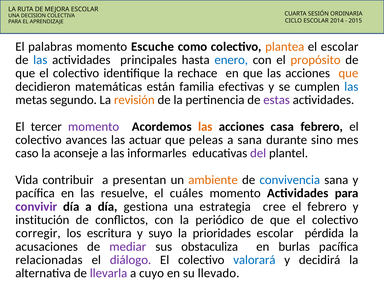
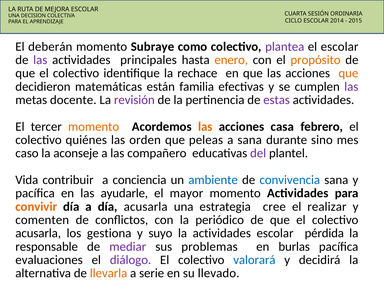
palabras: palabras -> deberán (50, 47)
Escuche: Escuche -> Subraye (153, 47)
plantea colour: orange -> purple (285, 47)
las colour: blue -> purple (40, 60)
enero colour: blue -> orange (231, 60)
las colour: blue -> purple (351, 87)
segundo: segundo -> docente (73, 100)
revisión colour: orange -> purple (134, 100)
momento colour: purple -> orange (94, 127)
avances: avances -> quiénes (86, 140)
actuar: actuar -> orden (145, 140)
informarles: informarles -> compañero (157, 153)
presentan: presentan -> conciencia (140, 180)
ambiente colour: orange -> blue (213, 180)
resuelve: resuelve -> ayudarle (124, 193)
cuáles: cuáles -> mayor (186, 193)
convivir colour: purple -> orange (36, 207)
día gestiona: gestiona -> acusarla (146, 207)
el febrero: febrero -> realizar (327, 207)
institución: institución -> comenten (42, 220)
corregir: corregir -> acusarla (38, 233)
escritura: escritura -> gestiona (109, 233)
la prioridades: prioridades -> actividades (222, 233)
acusaciones: acusaciones -> responsable (47, 247)
obstaculiza: obstaculiza -> problemas (210, 247)
relacionadas: relacionadas -> evaluaciones (49, 260)
llevarla colour: purple -> orange (109, 273)
cuyo: cuyo -> serie (152, 273)
